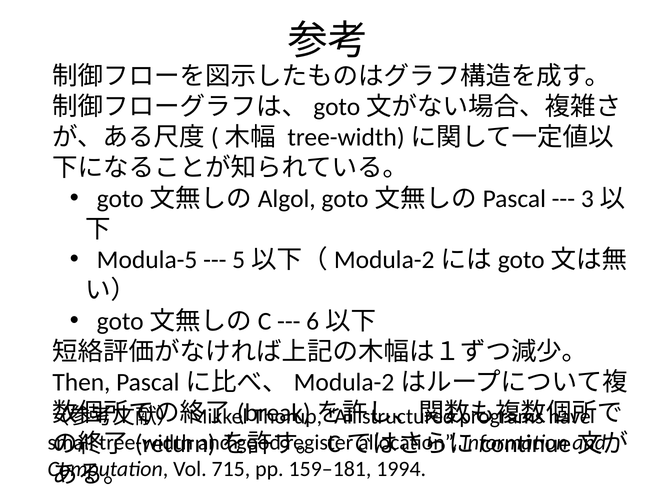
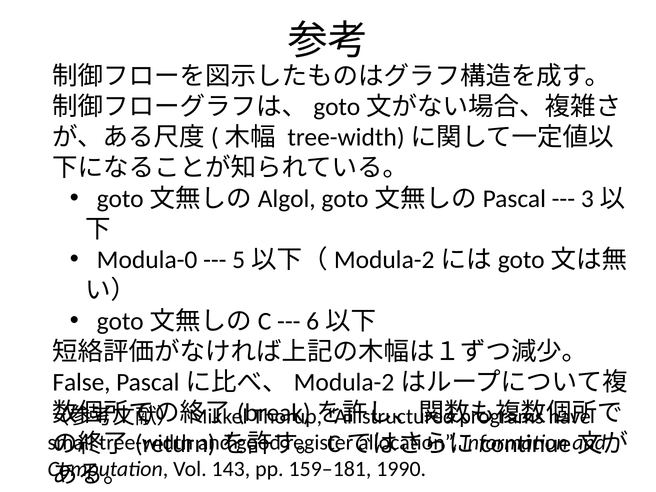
Modula-5: Modula-5 -> Modula-0 (147, 260)
Then: Then -> False (81, 382)
715: 715 -> 143 (231, 469)
1994: 1994 -> 1990 (401, 469)
